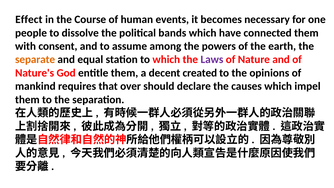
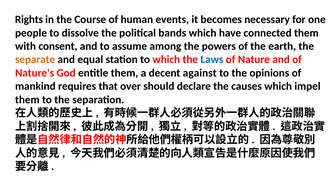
Effect: Effect -> Rights (29, 19)
Laws colour: purple -> blue (212, 60)
created: created -> against (200, 73)
